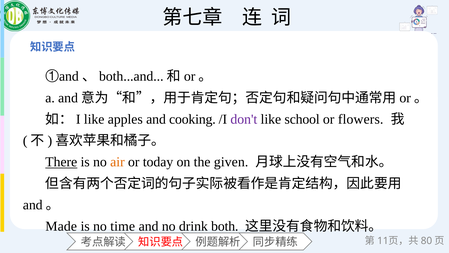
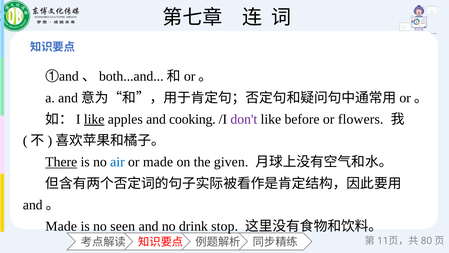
like underline: none -> present (94, 119)
school: school -> before (302, 119)
air colour: orange -> blue (117, 162)
or today: today -> made (158, 162)
time: time -> seen (123, 226)
both: both -> stop (225, 226)
